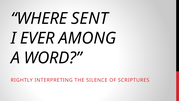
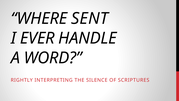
AMONG: AMONG -> HANDLE (87, 38)
